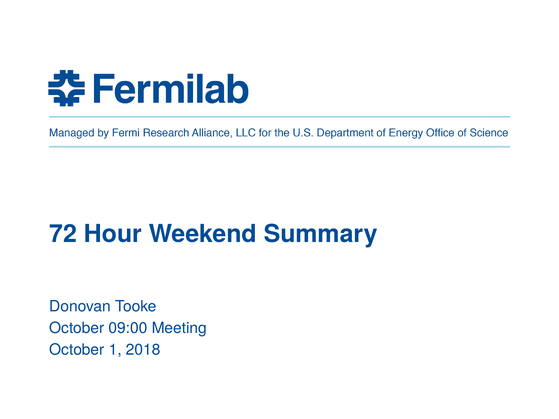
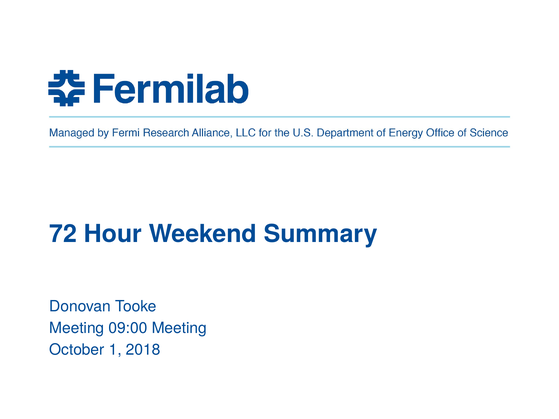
October: October -> Meeting (77, 328)
